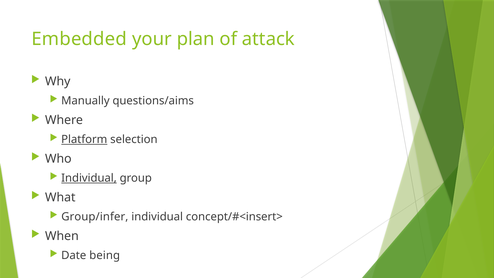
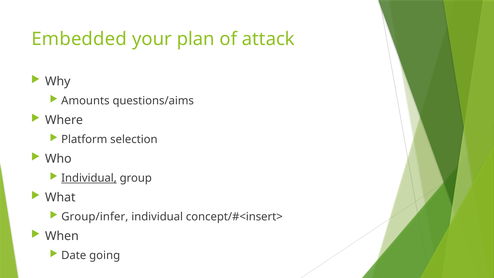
Manually: Manually -> Amounts (85, 101)
Platform underline: present -> none (84, 139)
being: being -> going (105, 255)
